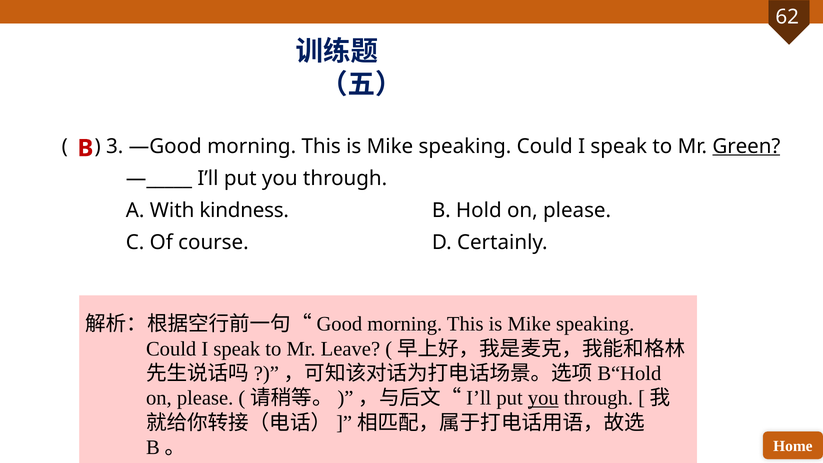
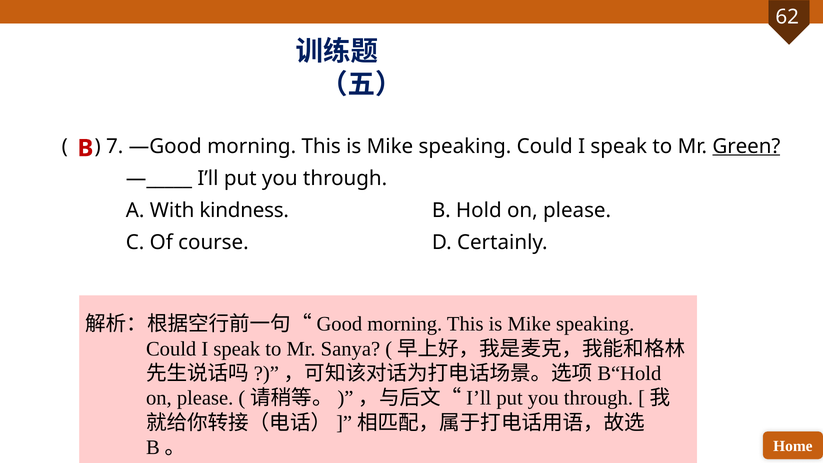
3: 3 -> 7 (115, 146)
Leave: Leave -> Sanya (350, 349)
you underline: present -> none (543, 398)
